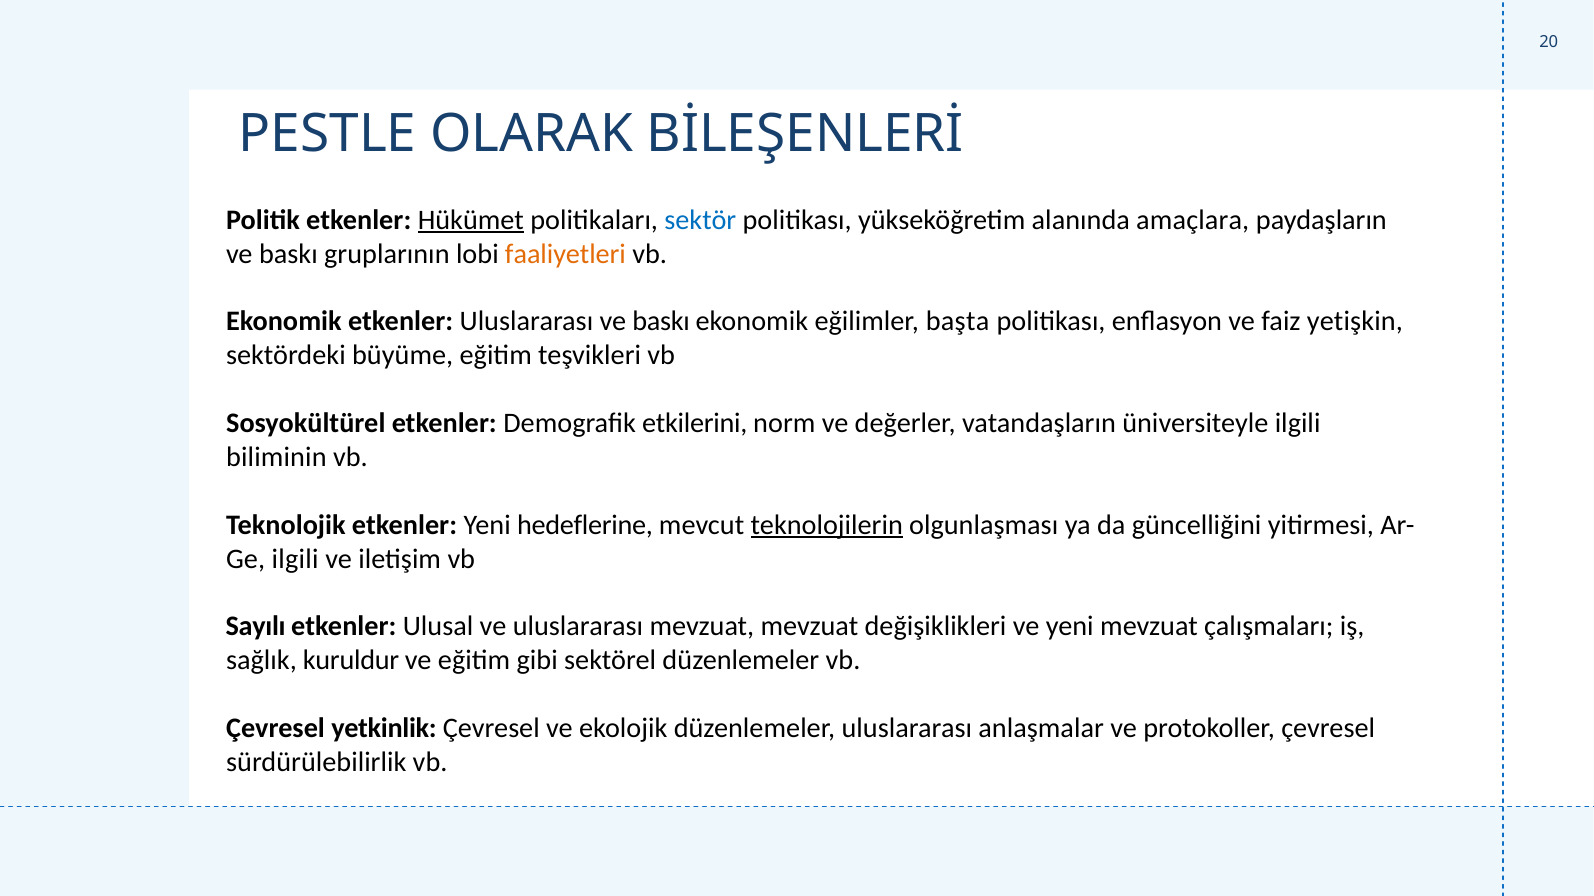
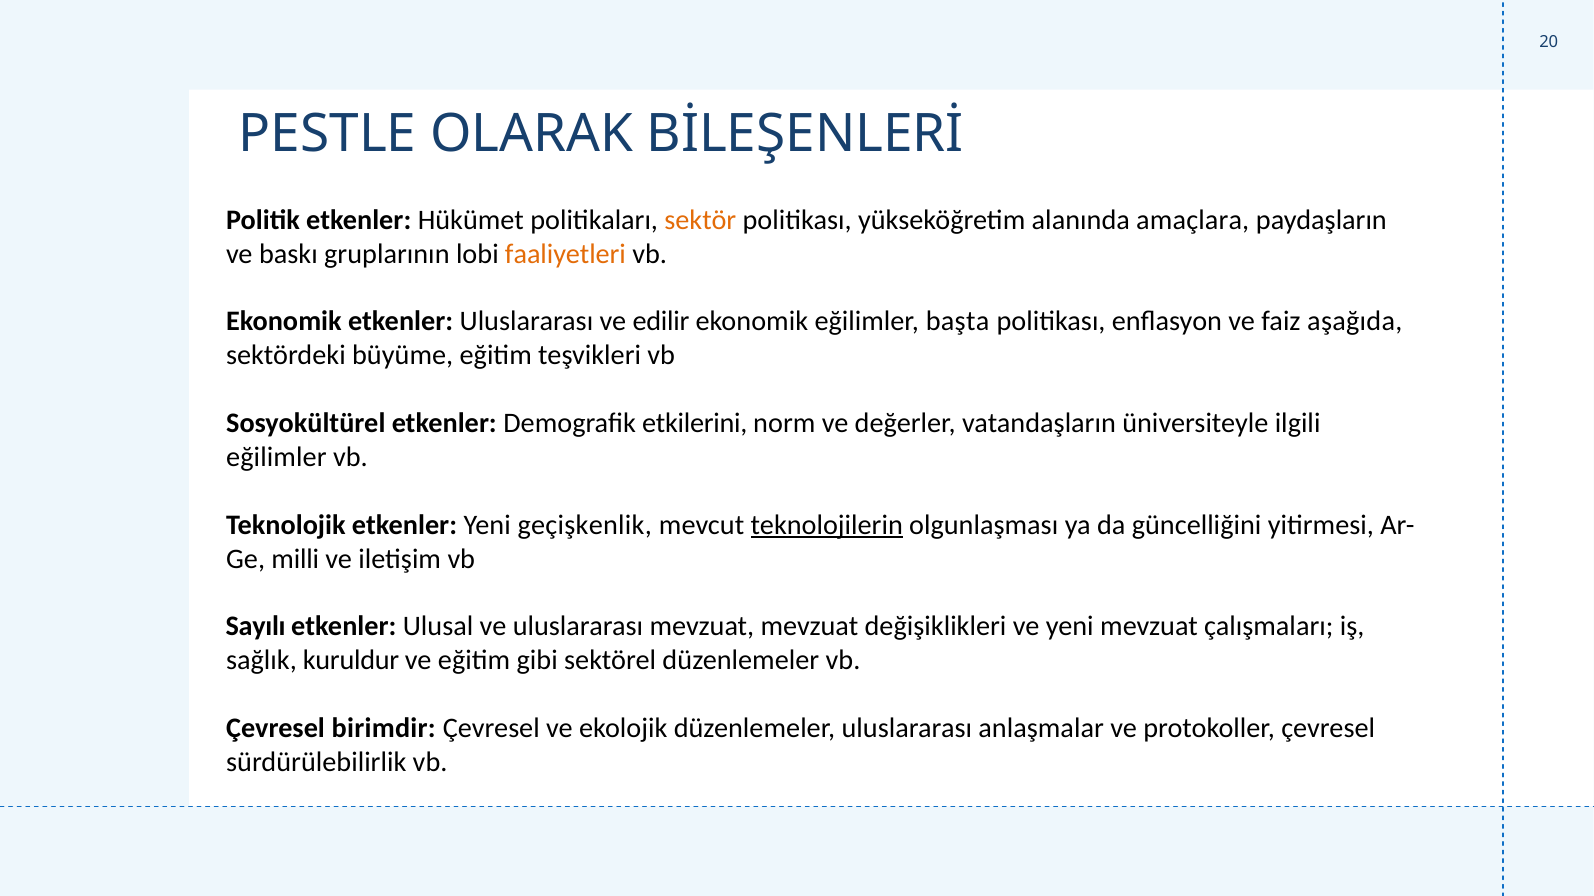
Hükümet underline: present -> none (471, 220)
sektör colour: blue -> orange (700, 220)
Uluslararası ve baskı: baskı -> edilir (661, 322)
yetişkin: yetişkin -> aşağıda (1355, 322)
biliminin: biliminin -> eğilimler (276, 457)
hedeflerine: hedeflerine -> geçişkenlik (585, 525)
ilgili: ilgili -> milli (295, 559)
yetkinlik: yetkinlik -> birimdir (384, 729)
